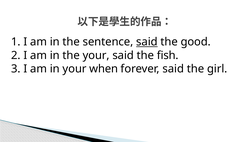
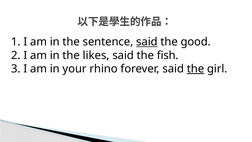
the your: your -> likes (96, 55)
when: when -> rhino (104, 69)
the underline: none -> present (195, 69)
